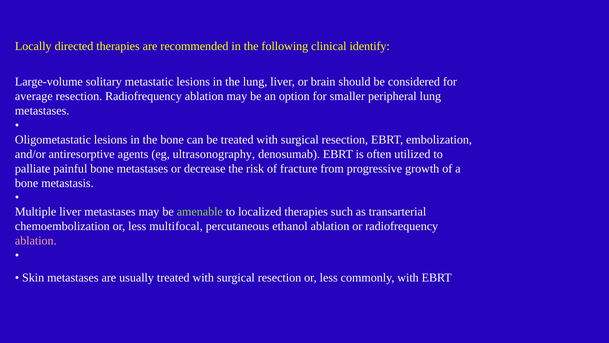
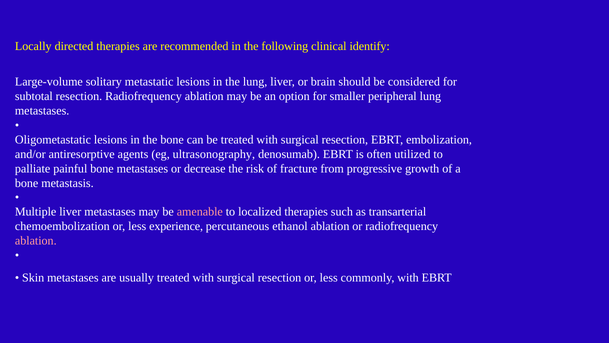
average: average -> subtotal (34, 96)
amenable colour: light green -> pink (200, 212)
multifocal: multifocal -> experience (176, 226)
